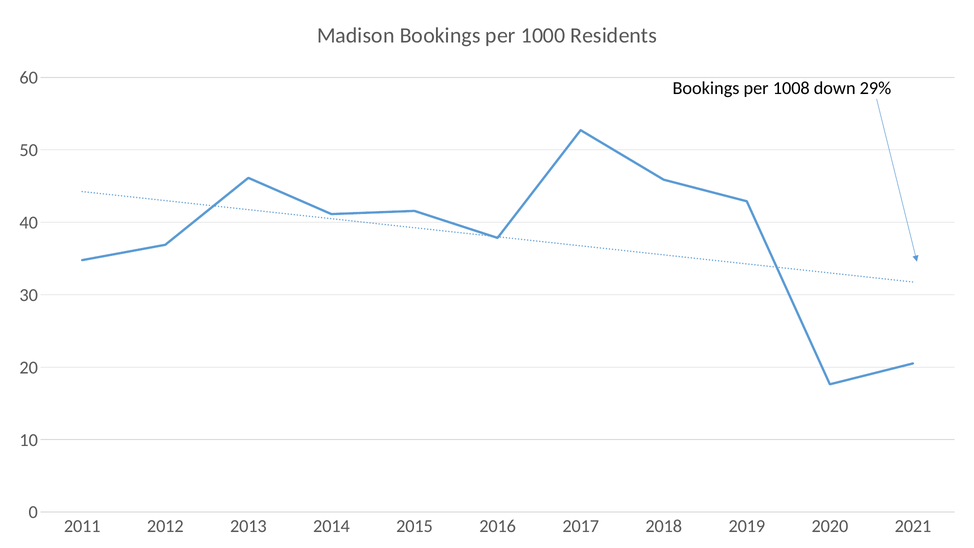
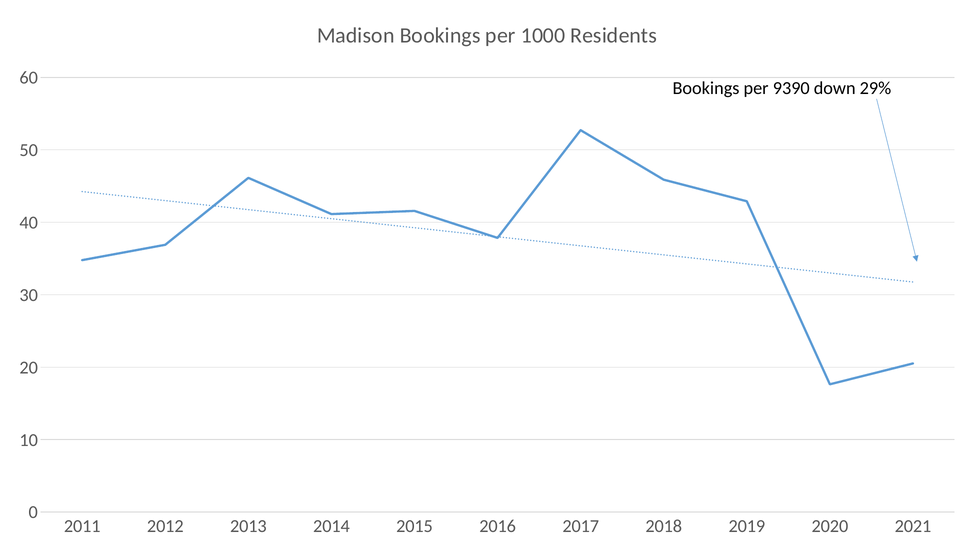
1008: 1008 -> 9390 (791, 88)
